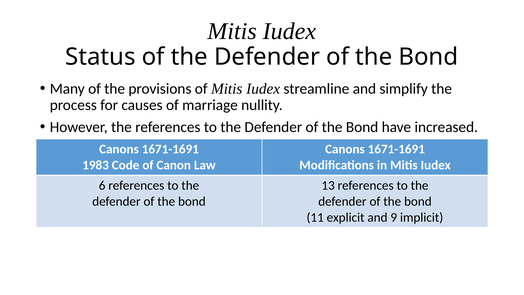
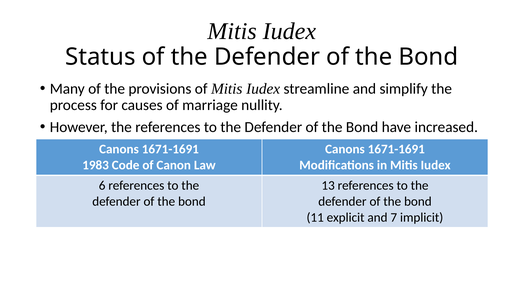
9: 9 -> 7 (394, 217)
